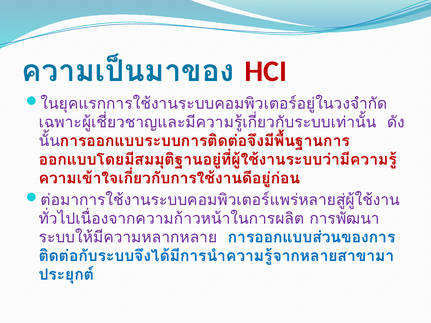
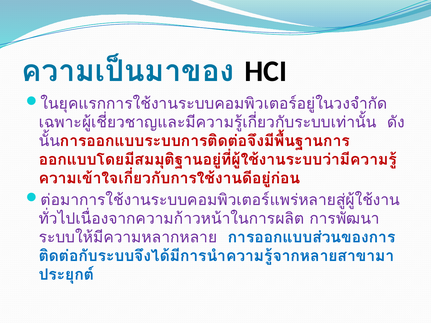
HCI colour: red -> black (266, 71)
